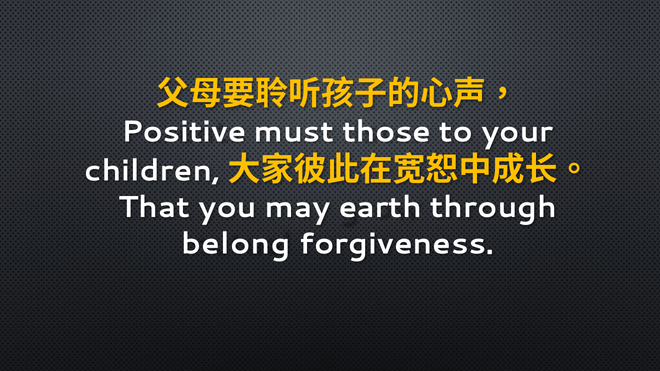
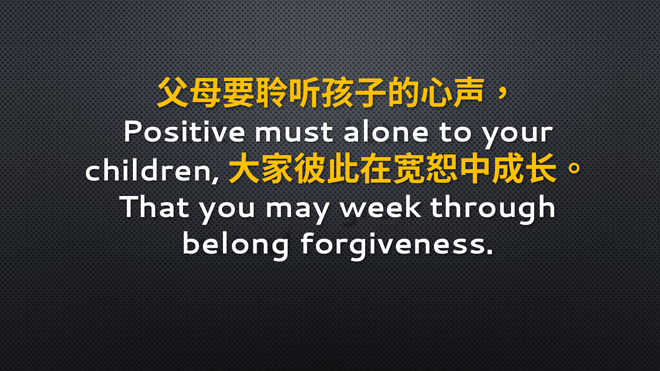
those: those -> alone (386, 132)
earth: earth -> week (380, 208)
